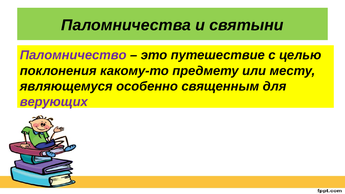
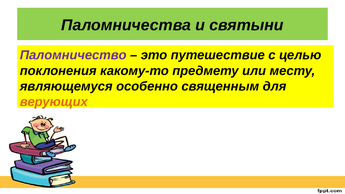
верующих colour: purple -> orange (54, 102)
